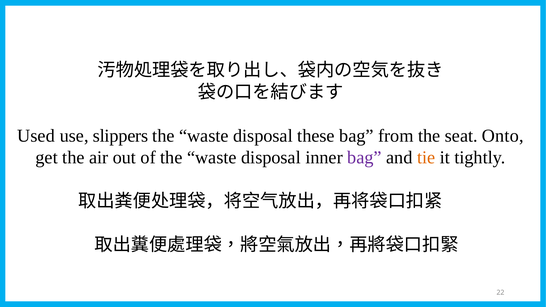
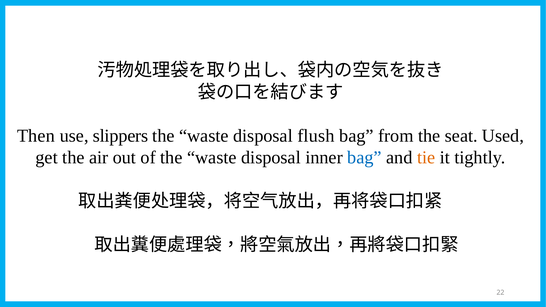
Used: Used -> Then (36, 136)
these: these -> flush (316, 136)
Onto: Onto -> Used (503, 136)
bag colour: purple -> blue (364, 158)
